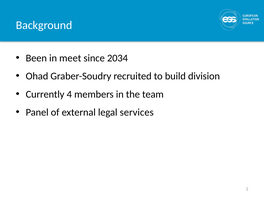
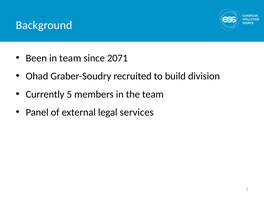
in meet: meet -> team (70, 58)
2034: 2034 -> 2071 (117, 58)
4: 4 -> 5 (69, 94)
